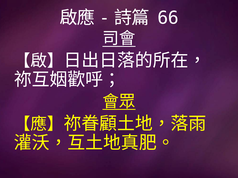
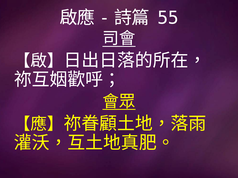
66: 66 -> 55 (168, 18)
